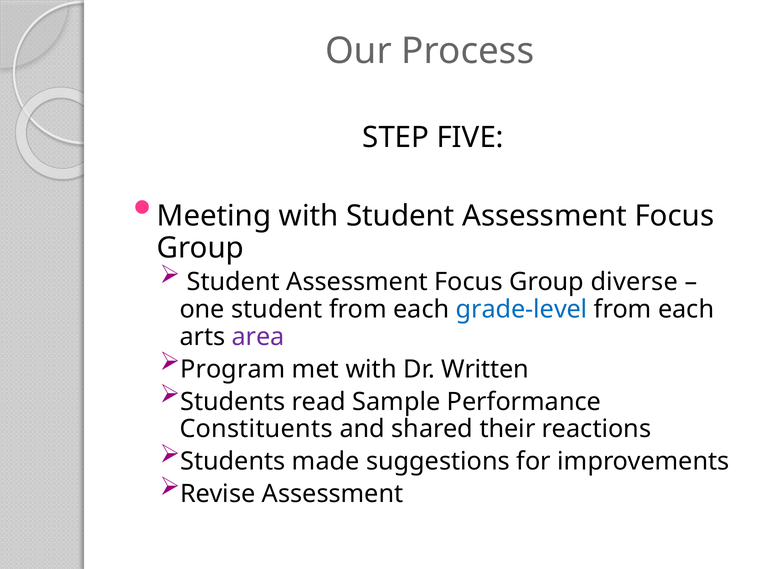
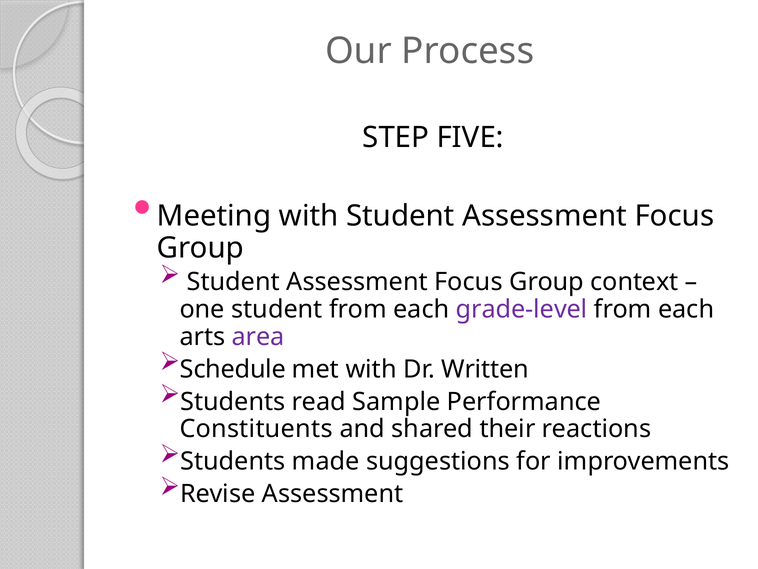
diverse: diverse -> context (634, 282)
grade-level colour: blue -> purple (522, 309)
Program: Program -> Schedule (233, 369)
